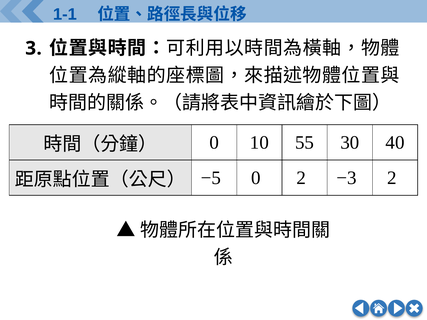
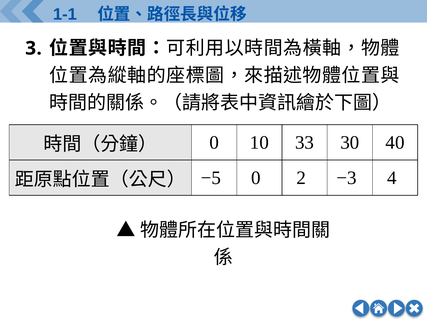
55: 55 -> 33 (305, 143)
−3 2: 2 -> 4 (392, 178)
